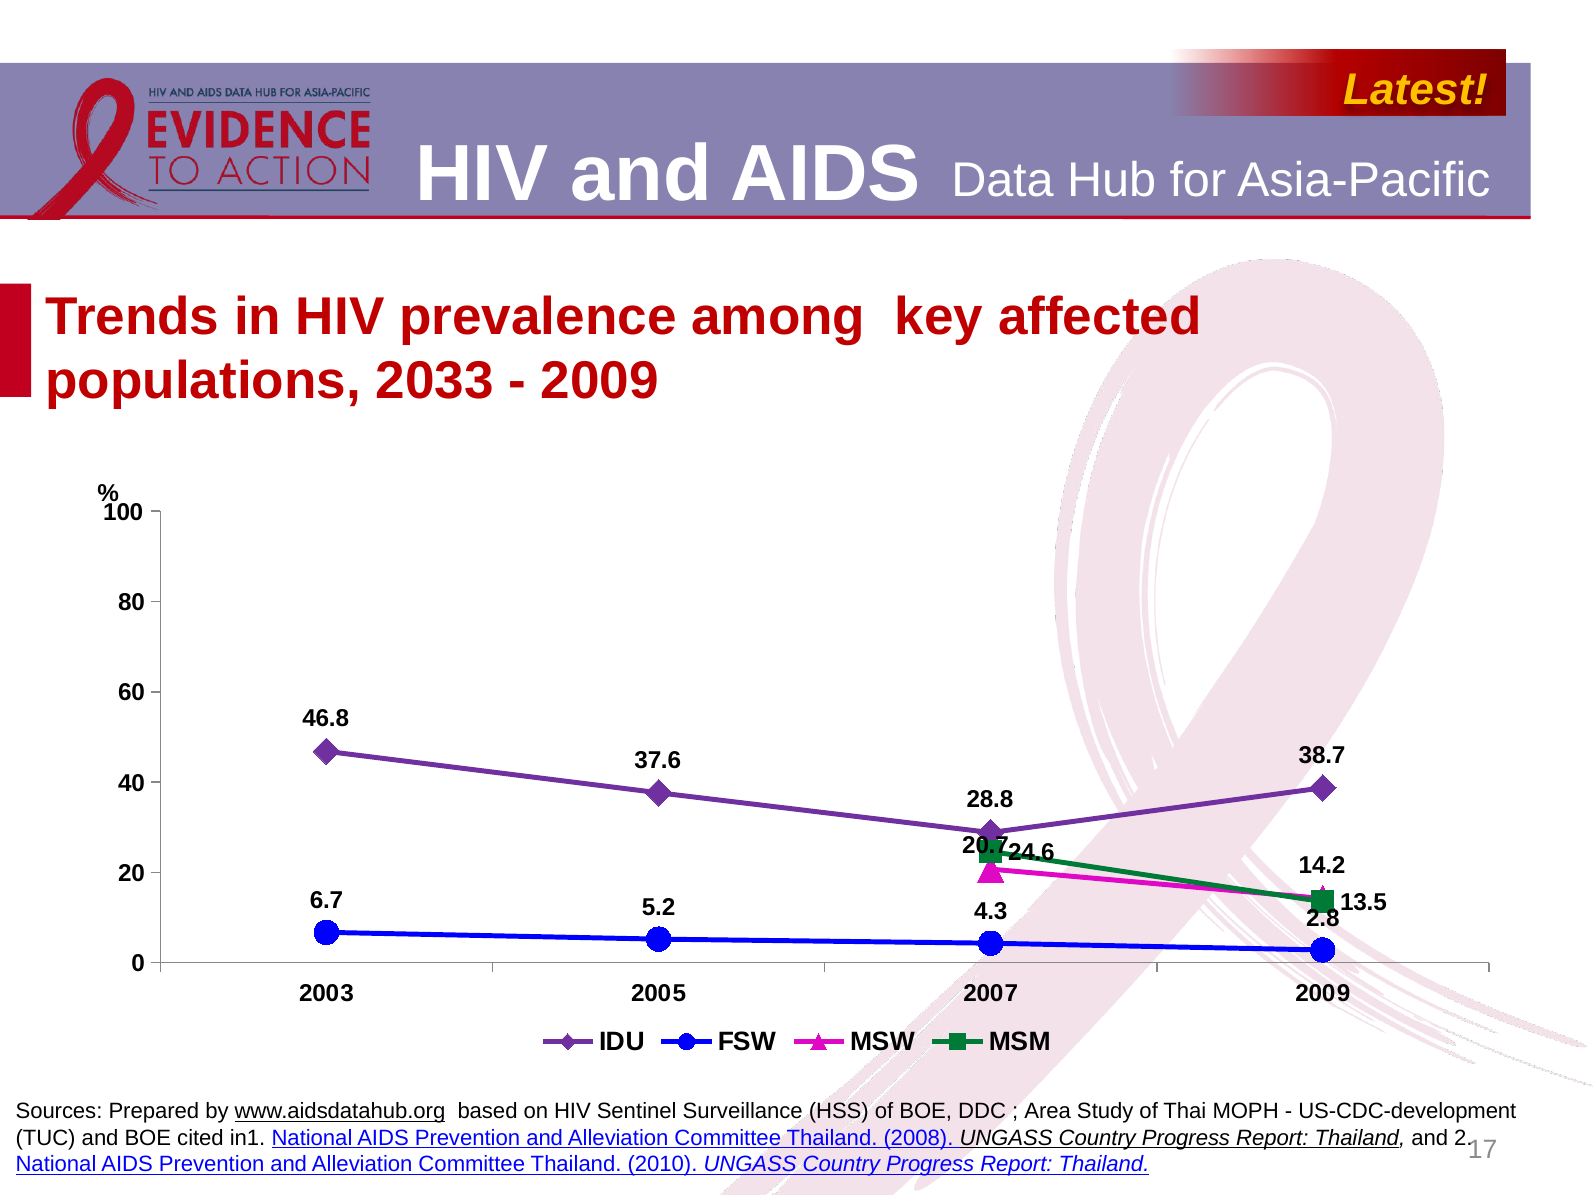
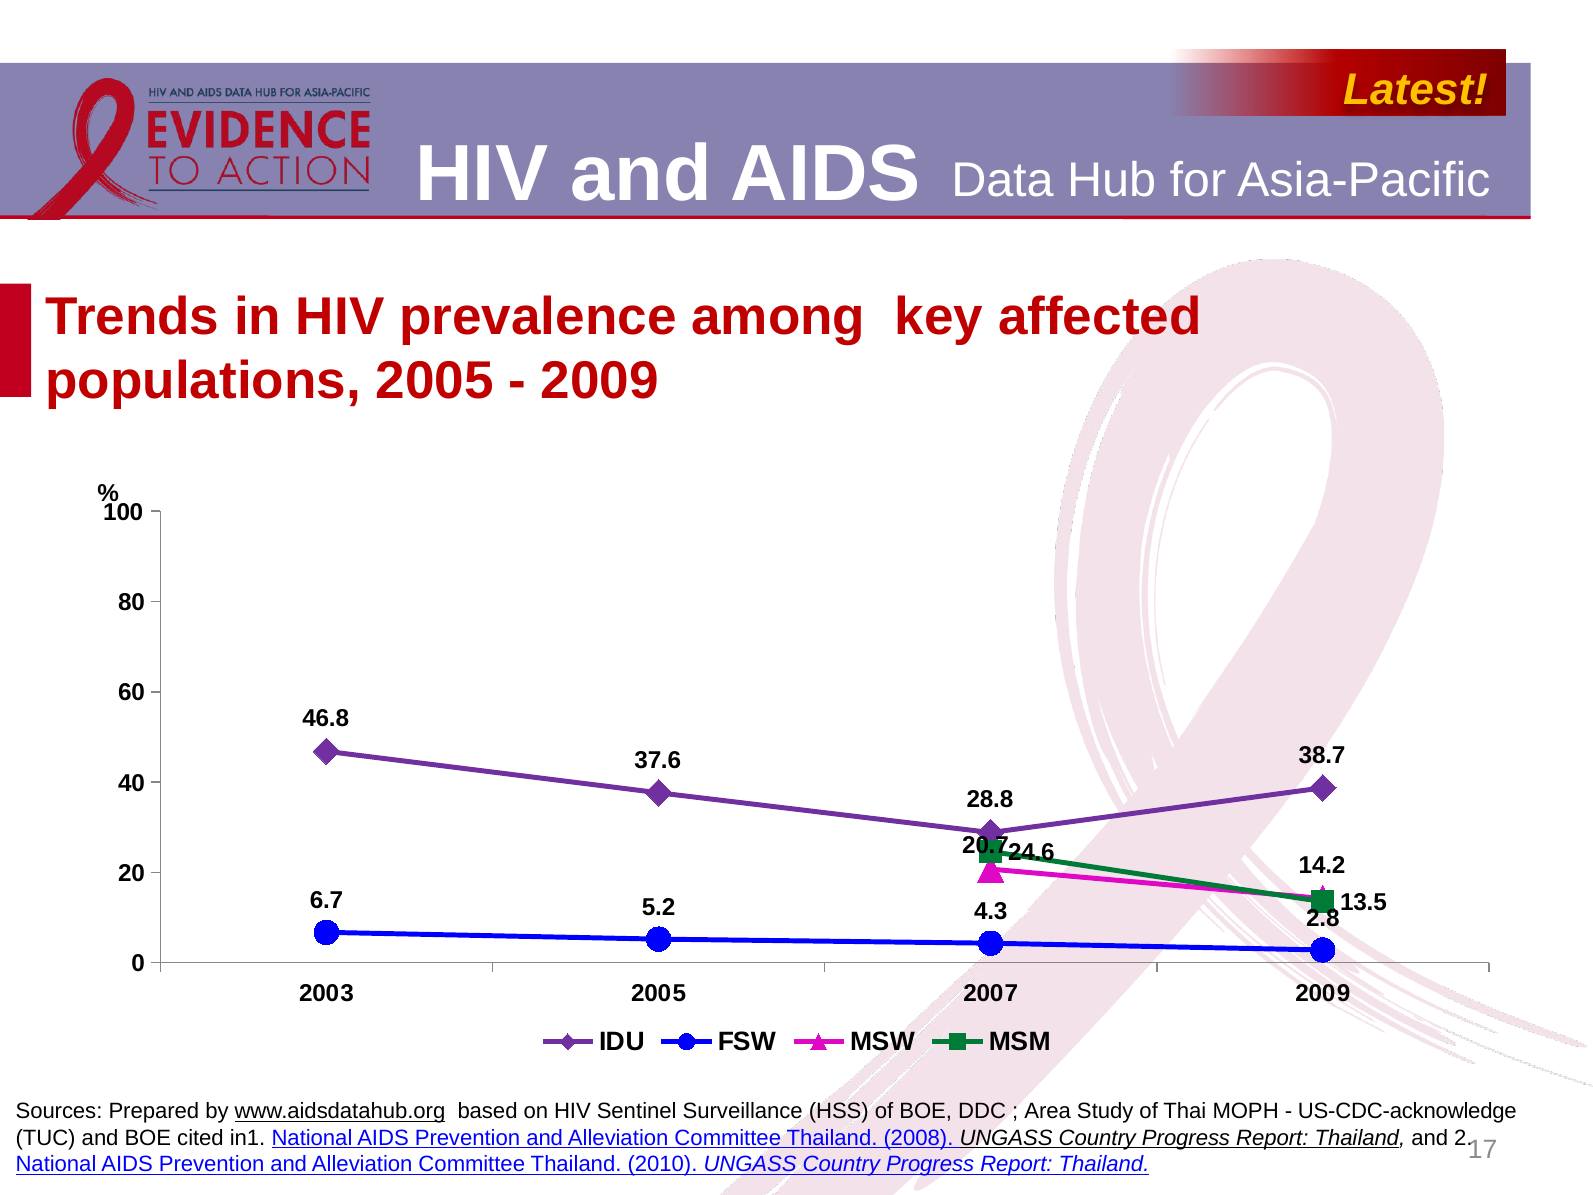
populations 2033: 2033 -> 2005 (435, 381)
US-CDC-development: US-CDC-development -> US-CDC-acknowledge (1407, 1111)
